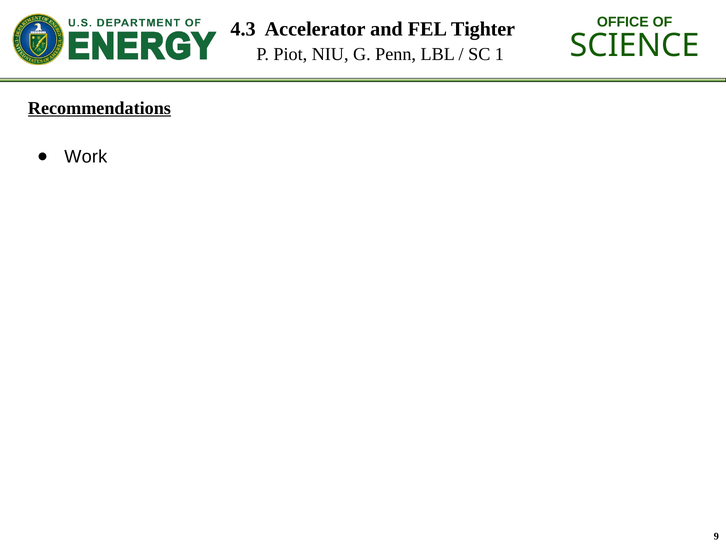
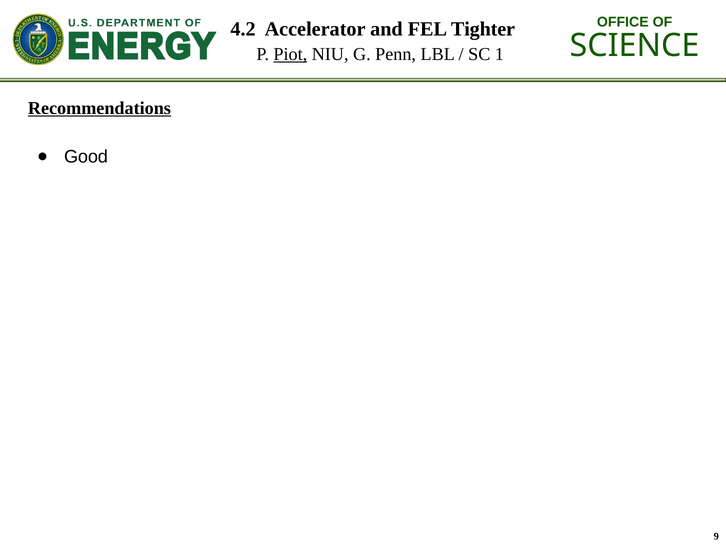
4.3: 4.3 -> 4.2 (243, 29)
Piot underline: none -> present (290, 54)
Work: Work -> Good (86, 156)
